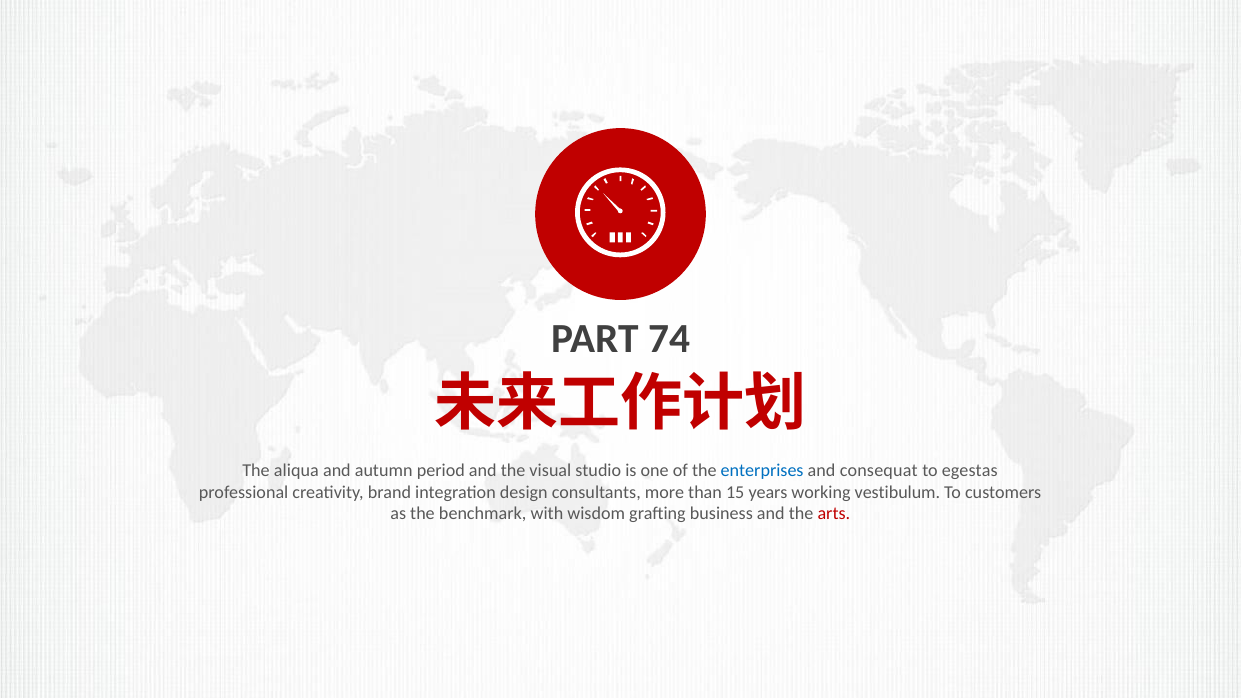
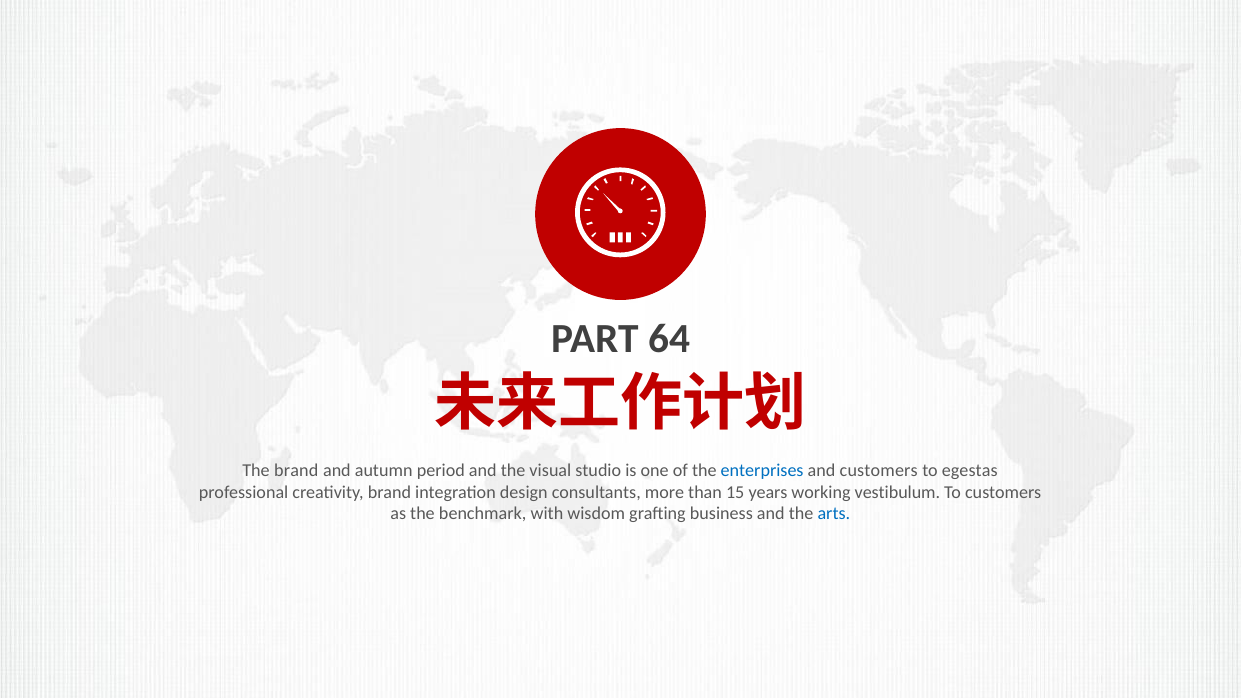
74: 74 -> 64 (669, 339)
The aliqua: aliqua -> brand (296, 470)
and consequat: consequat -> customers (879, 470)
arts colour: red -> blue (834, 514)
